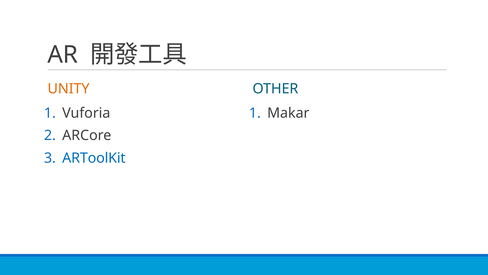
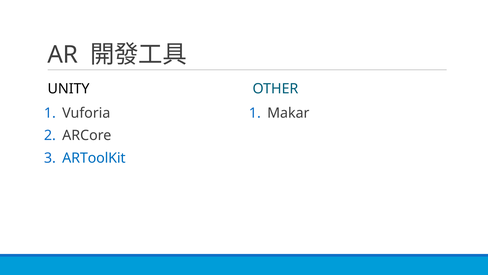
UNITY colour: orange -> black (69, 89)
